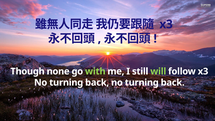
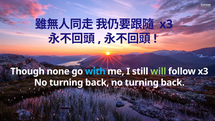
with colour: light green -> light blue (95, 71)
